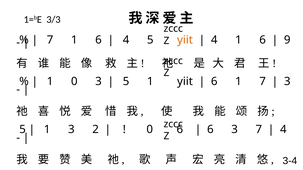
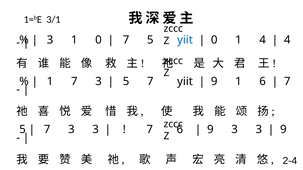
3/3: 3/3 -> 3/1 (53, 19)
7: 7 -> 3 (50, 40)
6: 6 -> 0 (98, 40)
4: 4 -> 7 (126, 40)
yiit colour: orange -> blue (185, 40)
4: 4 -> 0 (214, 40)
6: 6 -> 4 (263, 40)
9: 9 -> 4 (287, 40)
1 0: 0 -> 7 (74, 82)
5 1: 1 -> 7 (150, 82)
6: 6 -> 9 (214, 82)
1 7: 7 -> 6 (263, 82)
3: 3 -> 7 (287, 82)
1: 1 -> 7 (47, 130)
2: 2 -> 3 (96, 130)
0: 0 -> 7 (150, 130)
6: 6 -> 9 (210, 130)
7: 7 -> 3 (259, 130)
4: 4 -> 9 (283, 130)
3-4: 3-4 -> 2-4 (290, 161)
